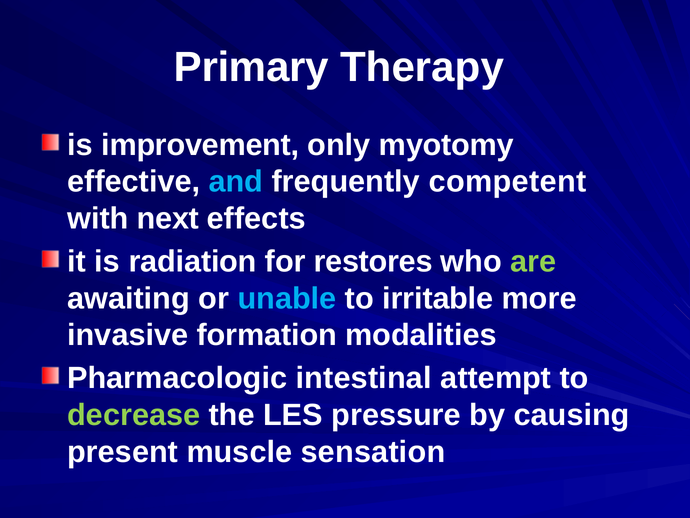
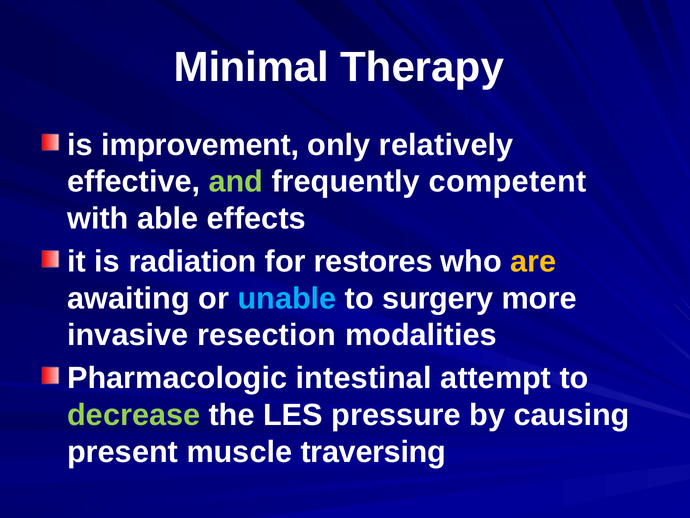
Primary: Primary -> Minimal (251, 67)
myotomy: myotomy -> relatively (446, 145)
and colour: light blue -> light green (236, 182)
next: next -> able (168, 218)
are colour: light green -> yellow (533, 261)
irritable: irritable -> surgery (438, 298)
formation: formation -> resection (267, 335)
sensation: sensation -> traversing (373, 451)
